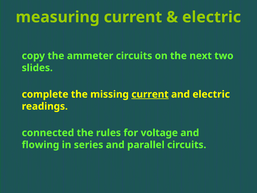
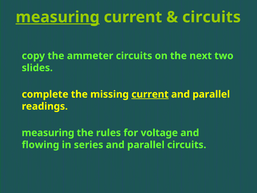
measuring underline: none -> present (58, 17)
electric: electric -> circuits (212, 17)
electric: electric -> parallel (211, 94)
connected: connected -> measuring (48, 133)
